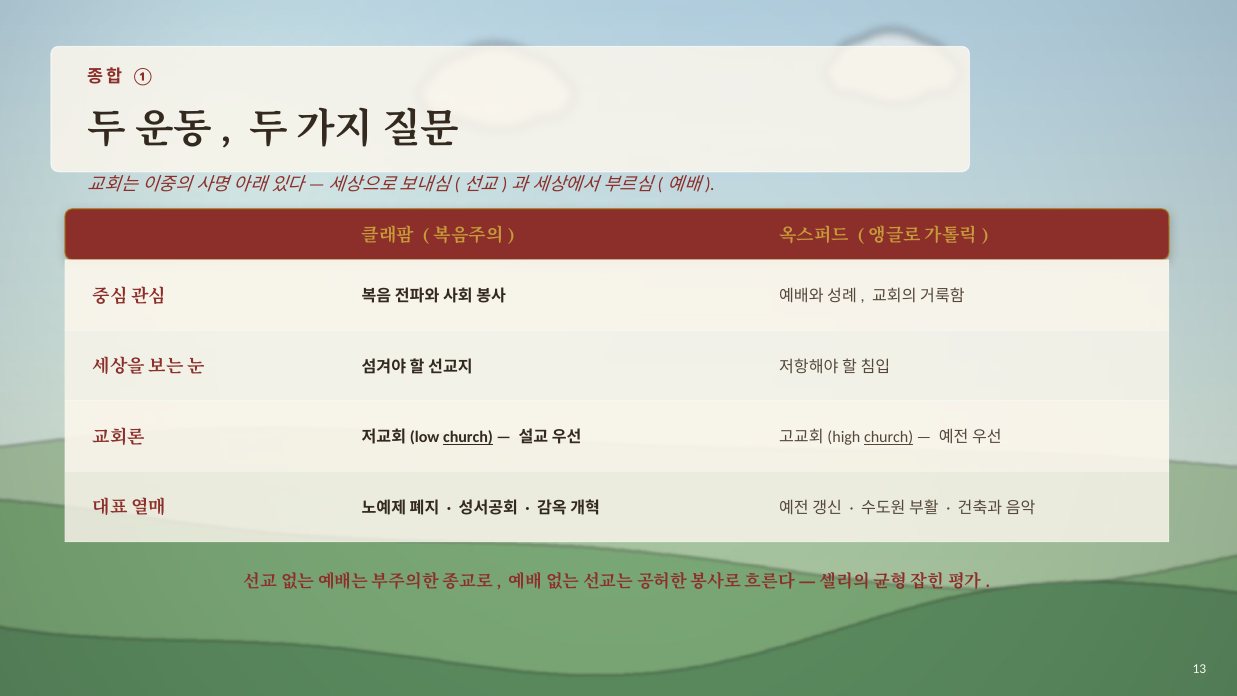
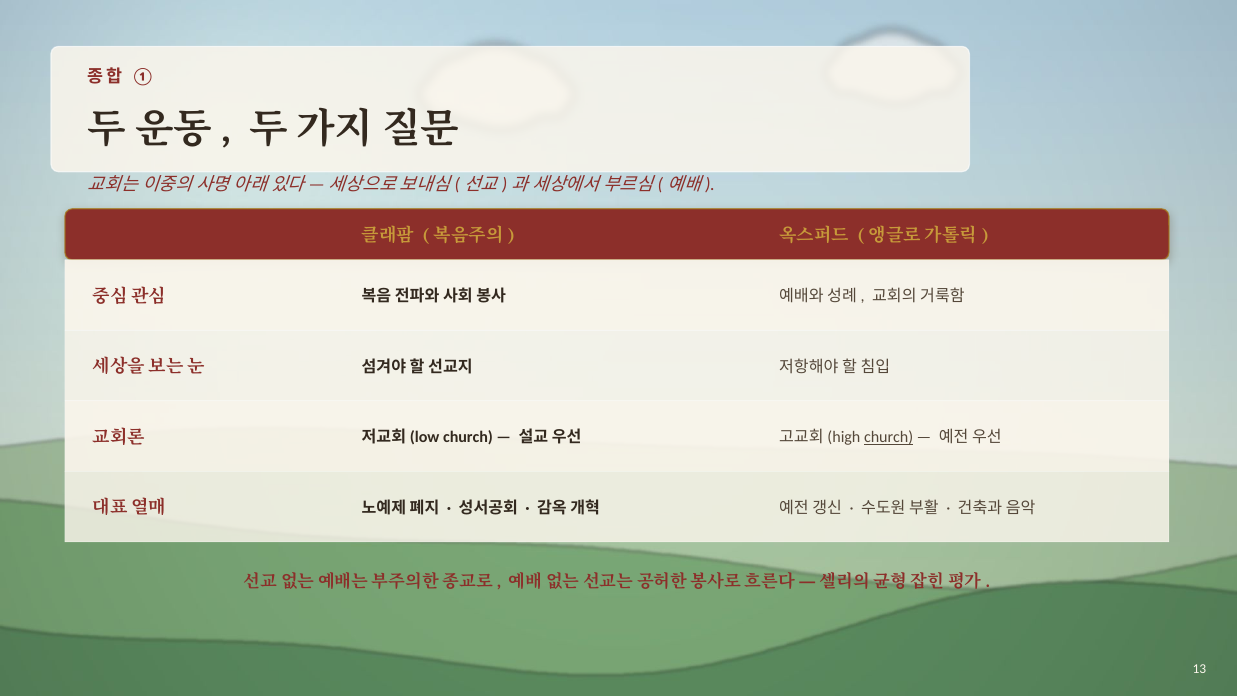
church underline: present -> none (468, 437)
